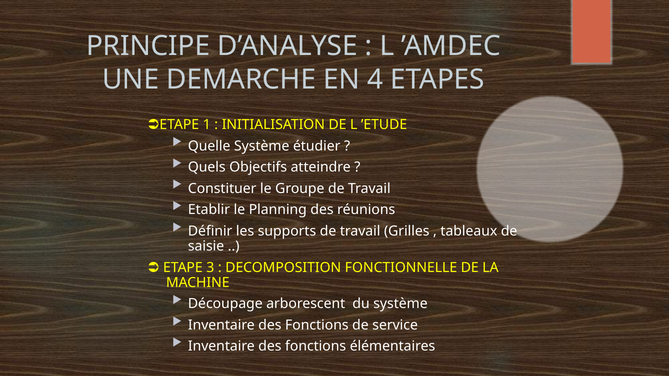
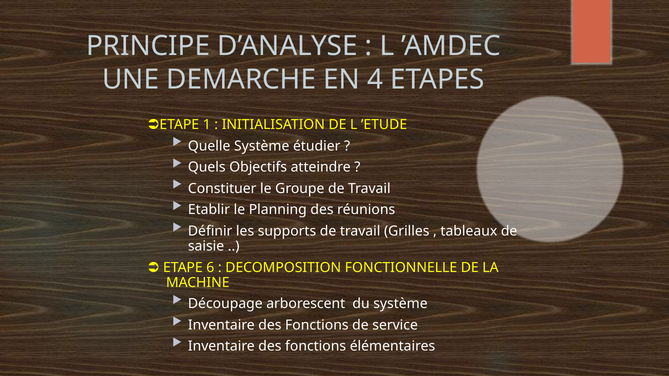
3: 3 -> 6 (210, 268)
